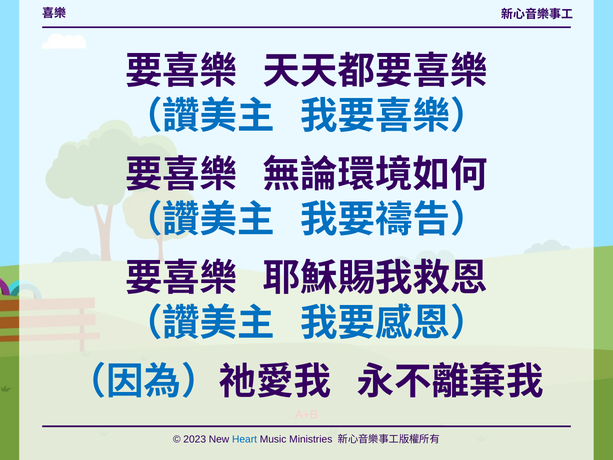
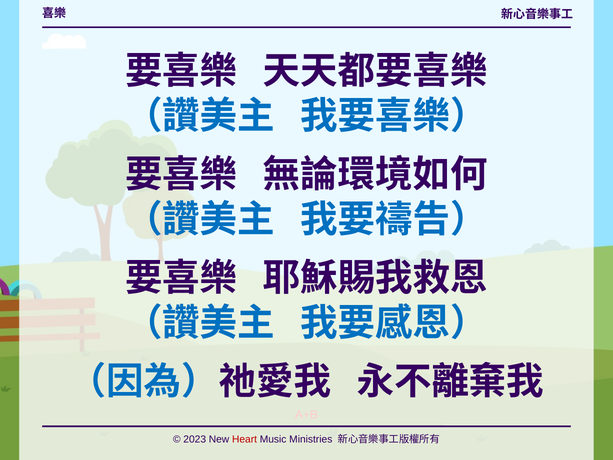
Heart colour: blue -> red (245, 439)
